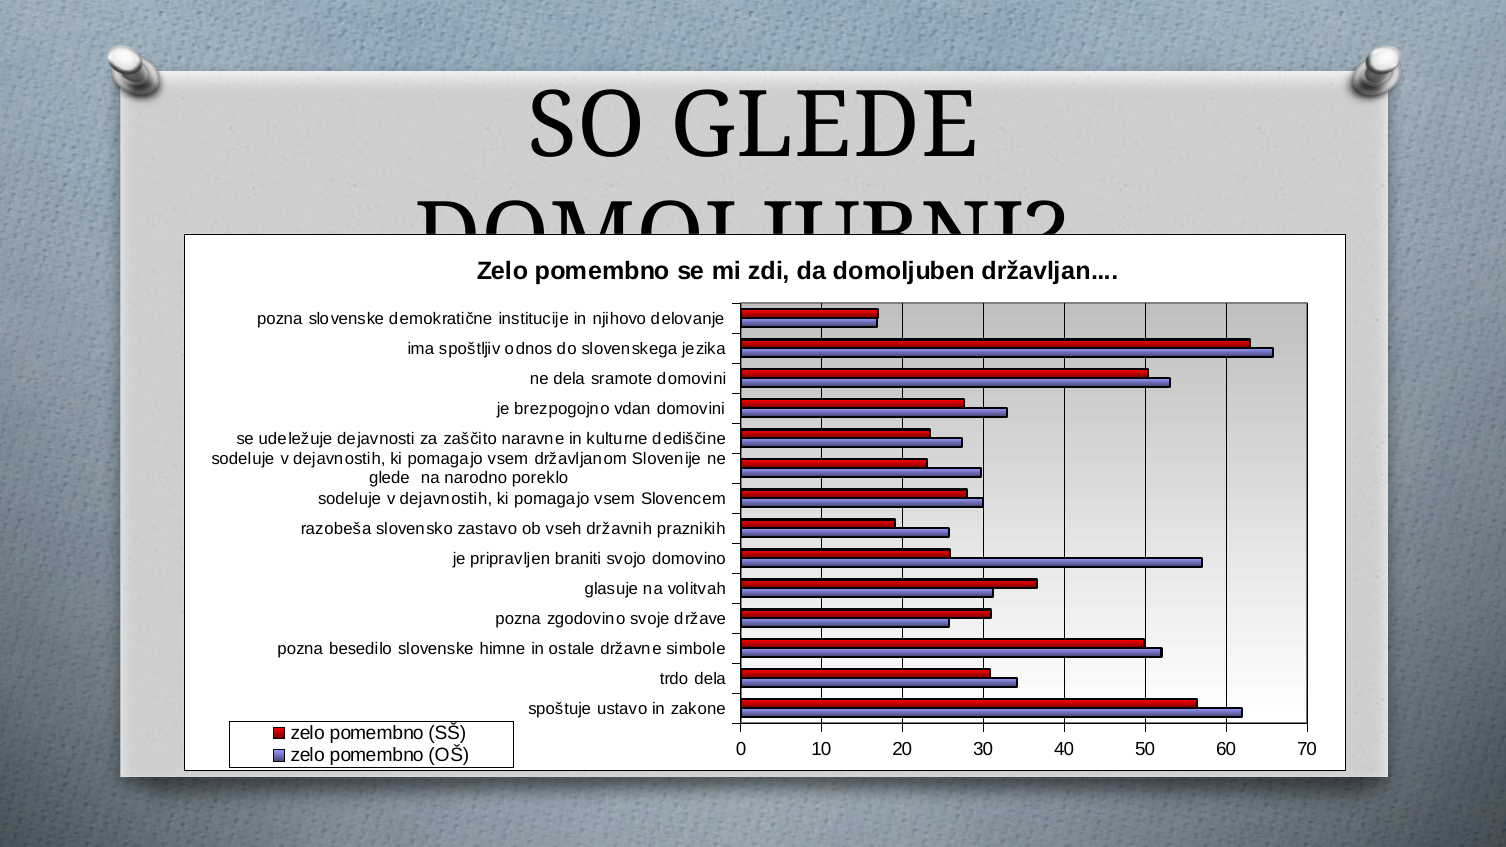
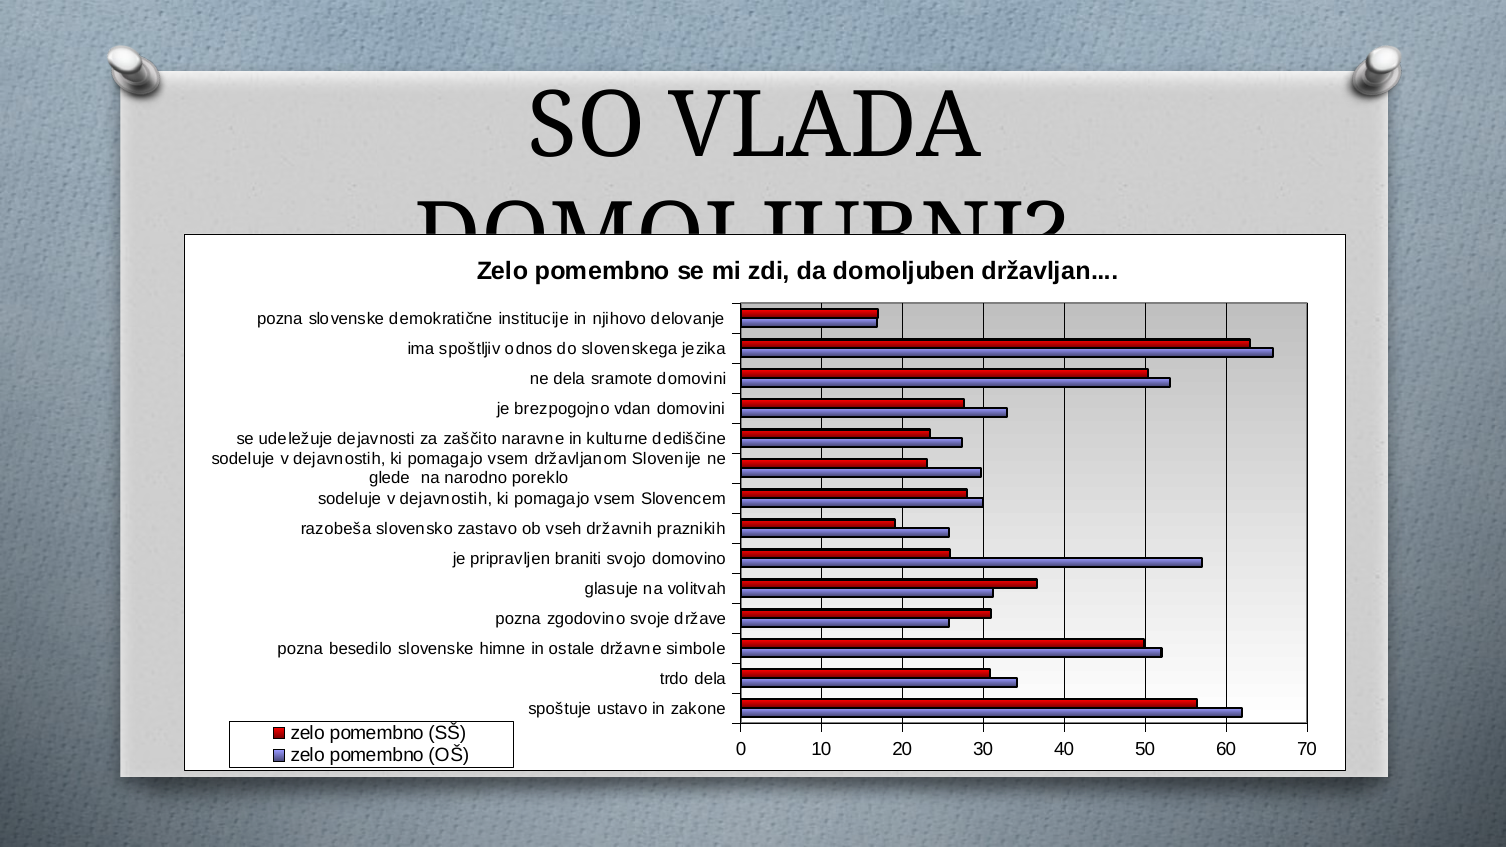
SO GLEDE: GLEDE -> VLADA (825, 126)
